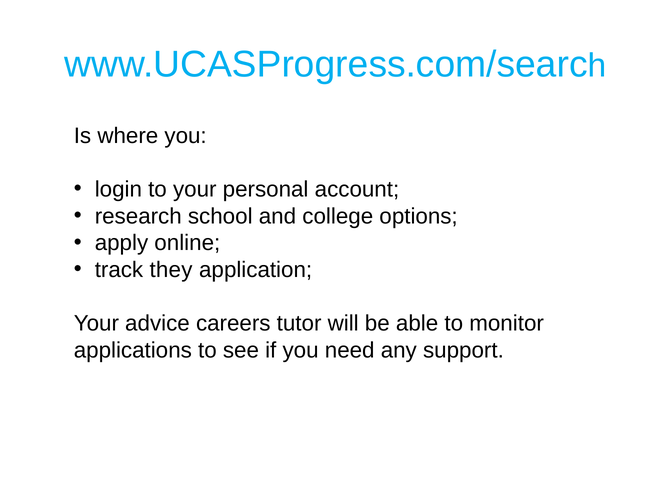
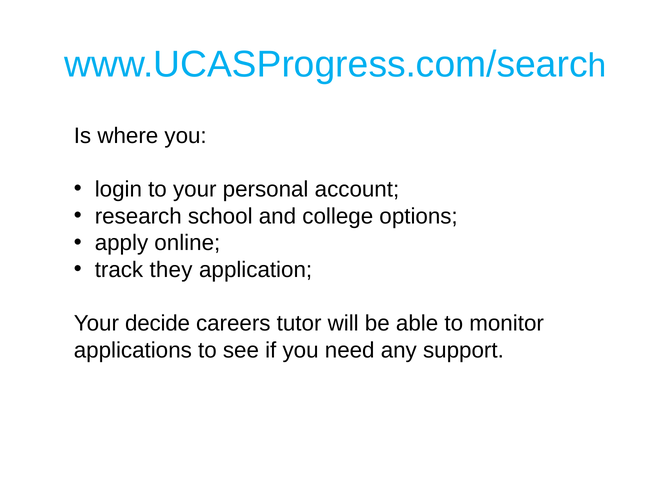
advice: advice -> decide (158, 324)
